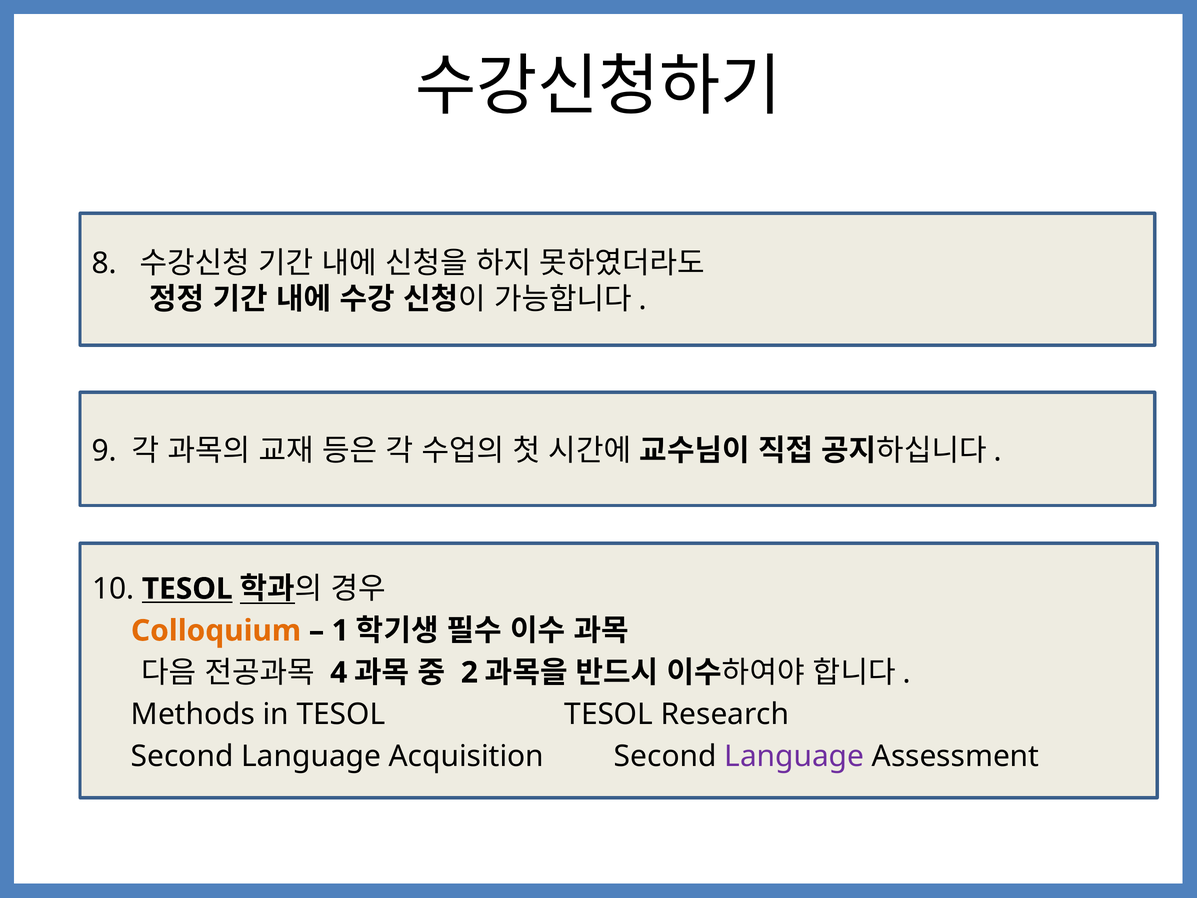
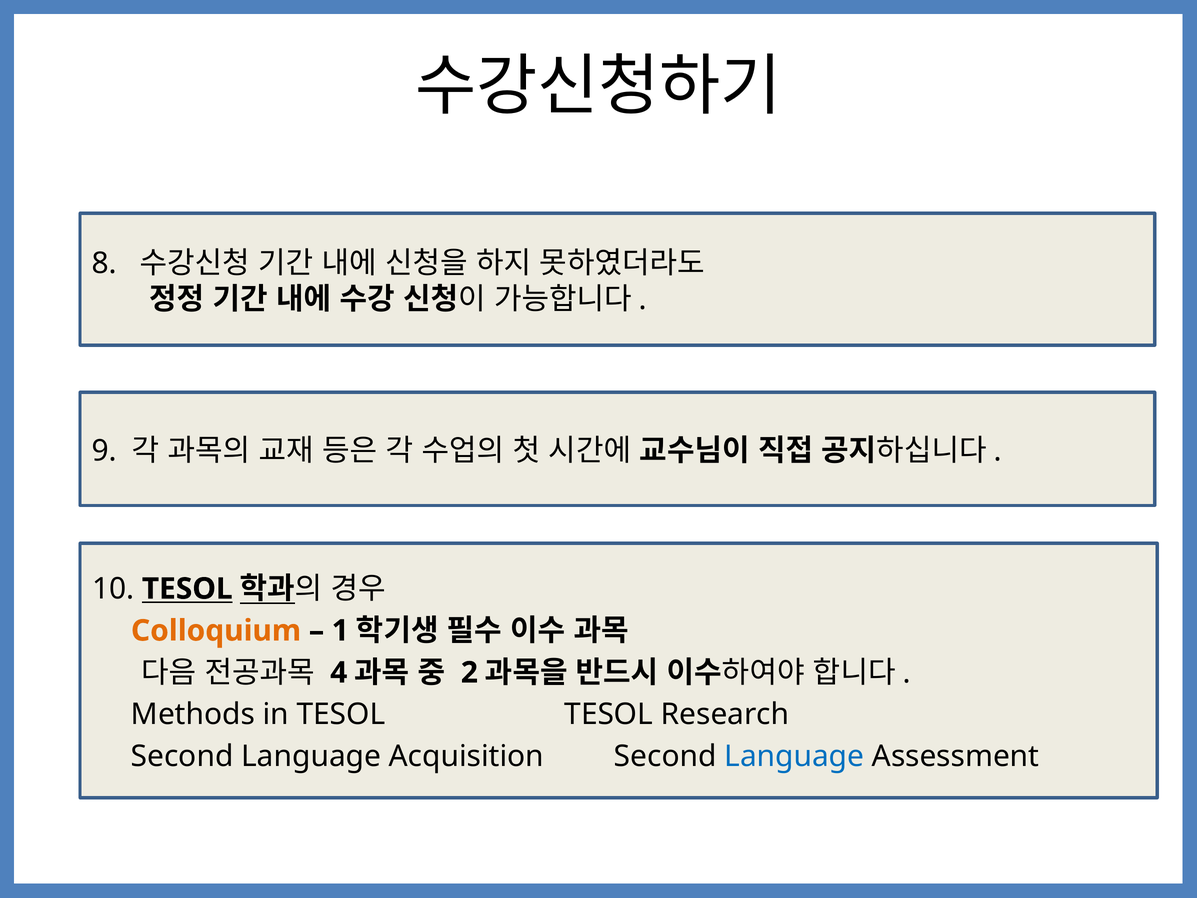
Language colour: purple -> blue (794, 756)
